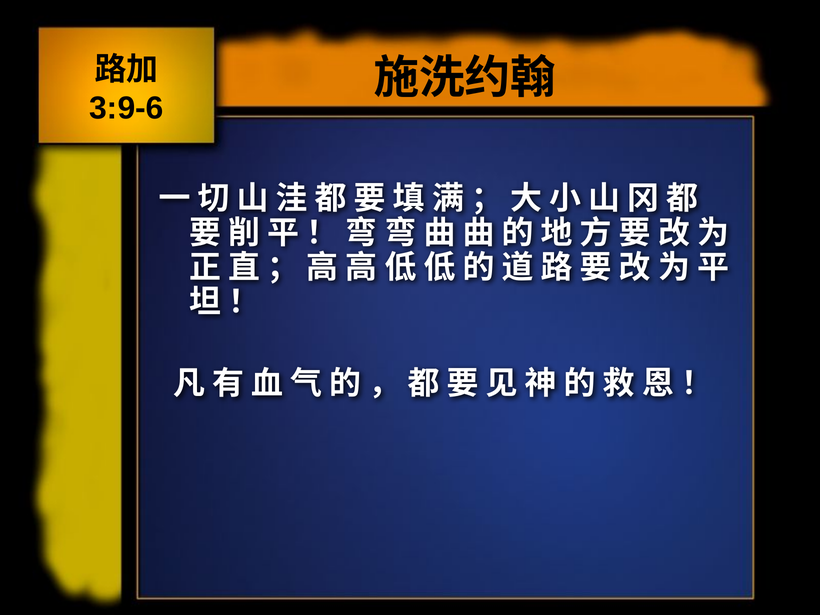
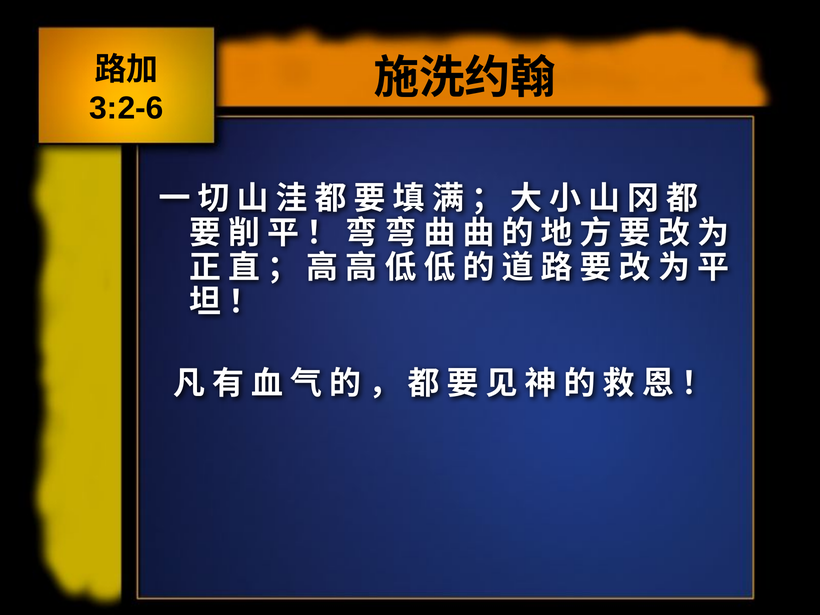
3:9-6: 3:9-6 -> 3:2-6 (126, 108)
